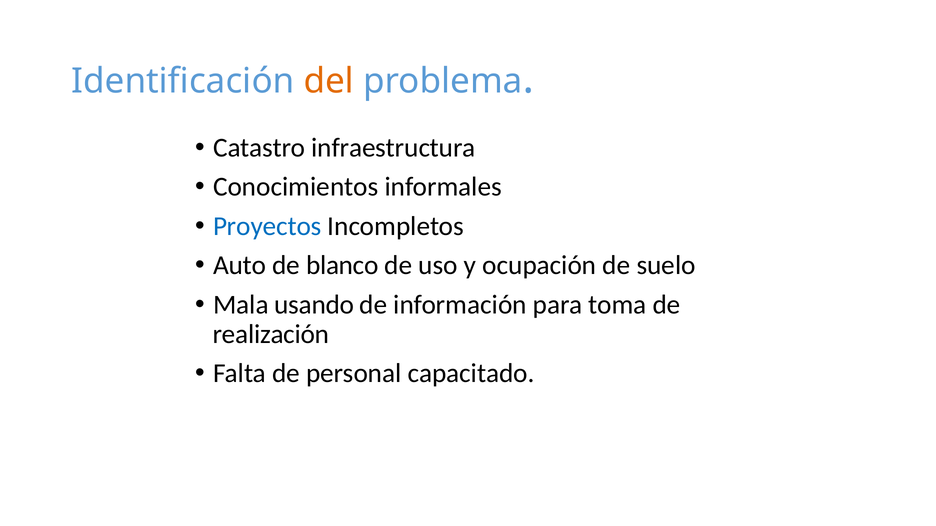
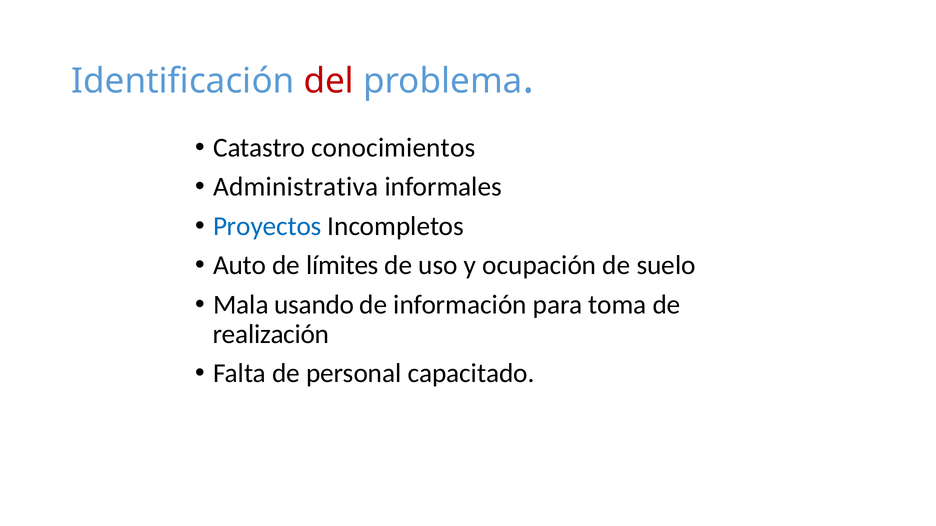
del colour: orange -> red (329, 81)
infraestructura: infraestructura -> conocimientos (393, 148)
Conocimientos: Conocimientos -> Administrativa (296, 187)
blanco: blanco -> límites (342, 266)
